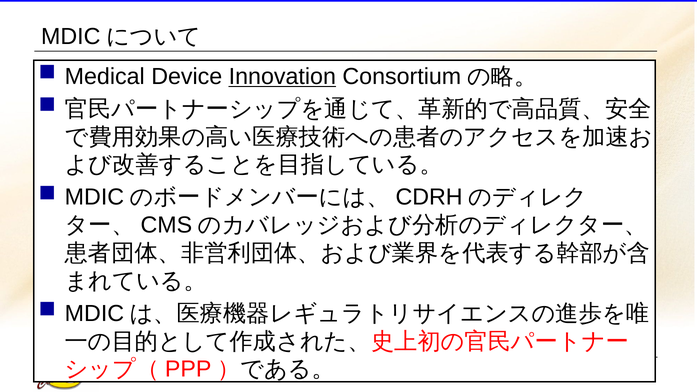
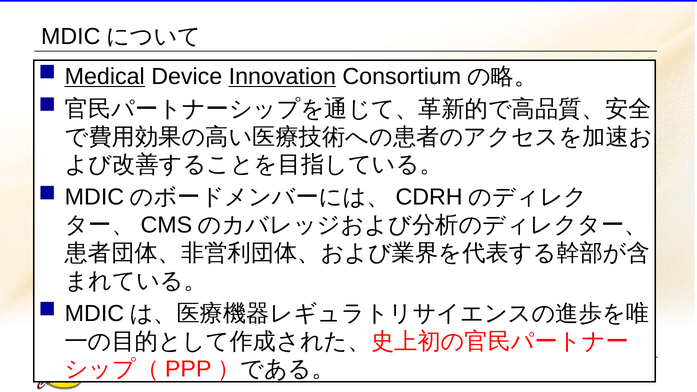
Medical underline: none -> present (105, 77)
